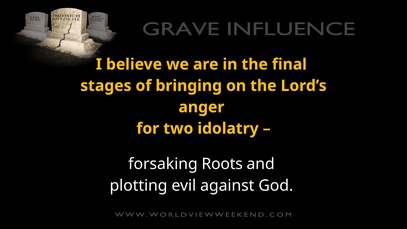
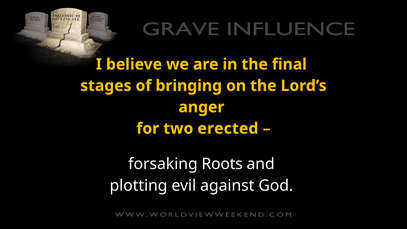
idolatry: idolatry -> erected (228, 129)
